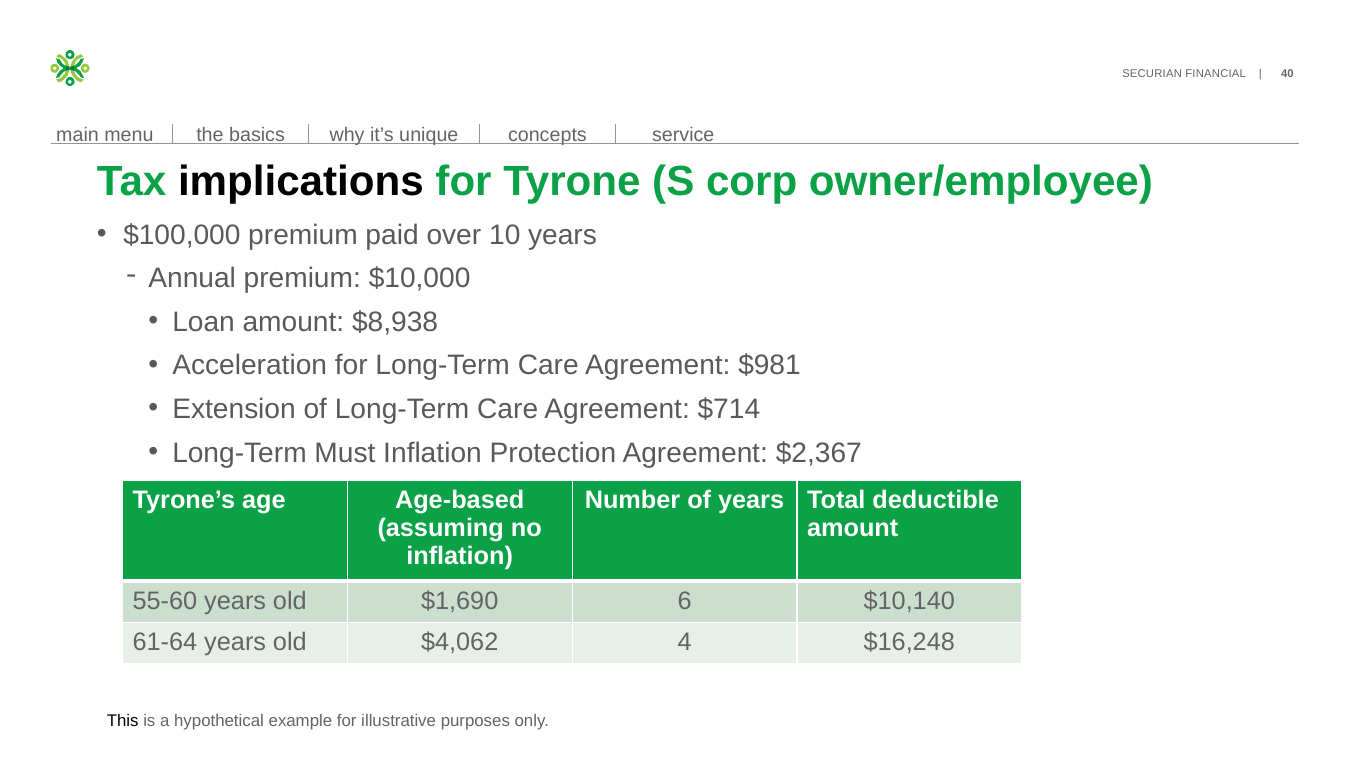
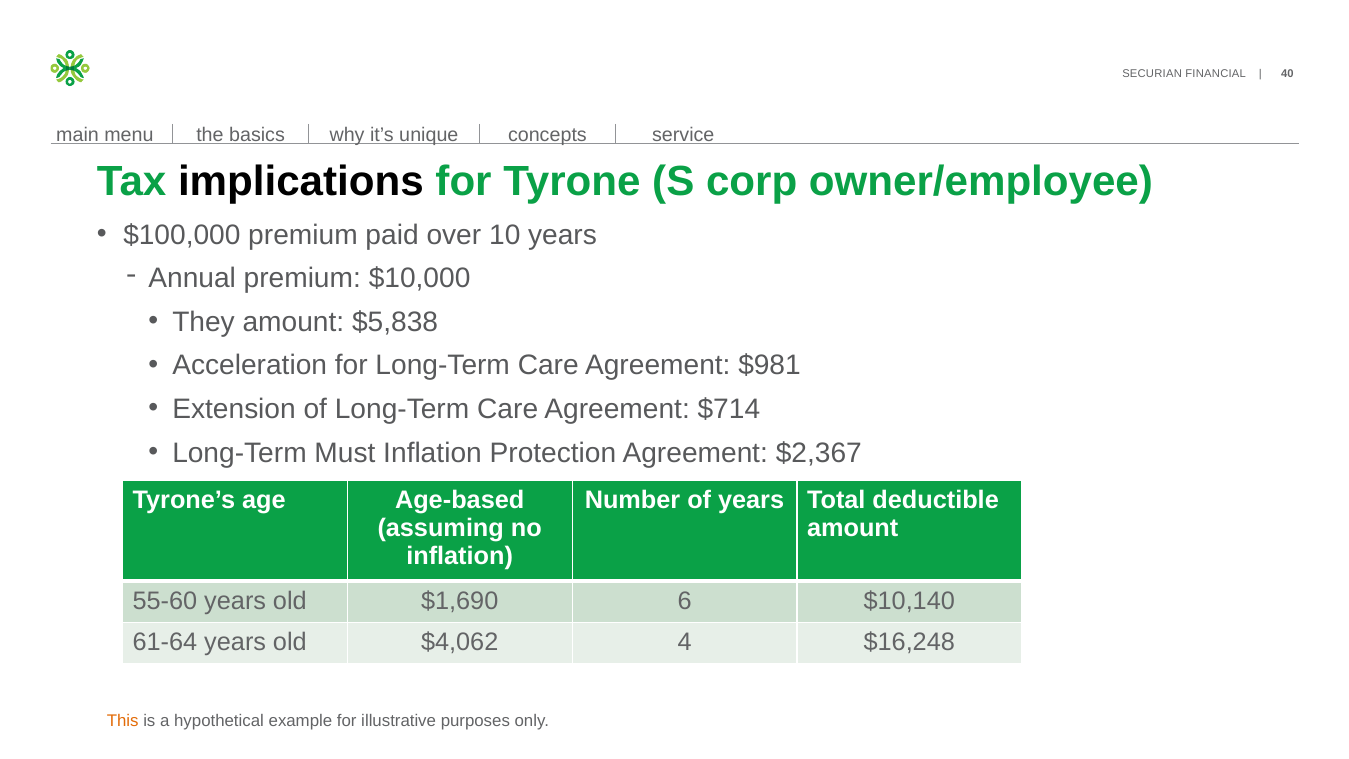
Loan: Loan -> They (204, 322)
$8,938: $8,938 -> $5,838 (395, 322)
This colour: black -> orange (123, 720)
